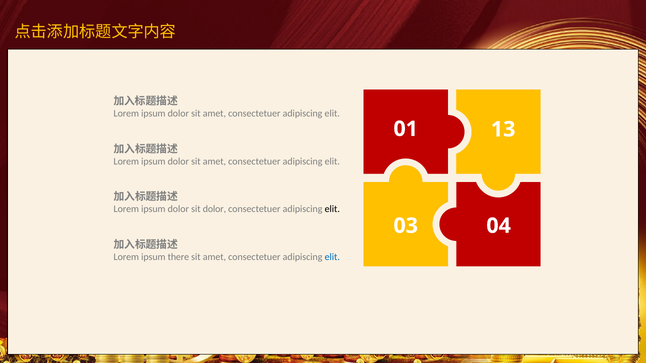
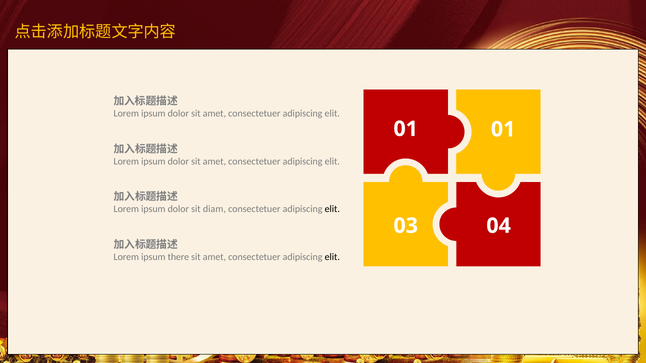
01 13: 13 -> 01 (503, 129)
sit dolor: dolor -> diam (214, 209)
elit colour: blue -> black (332, 257)
